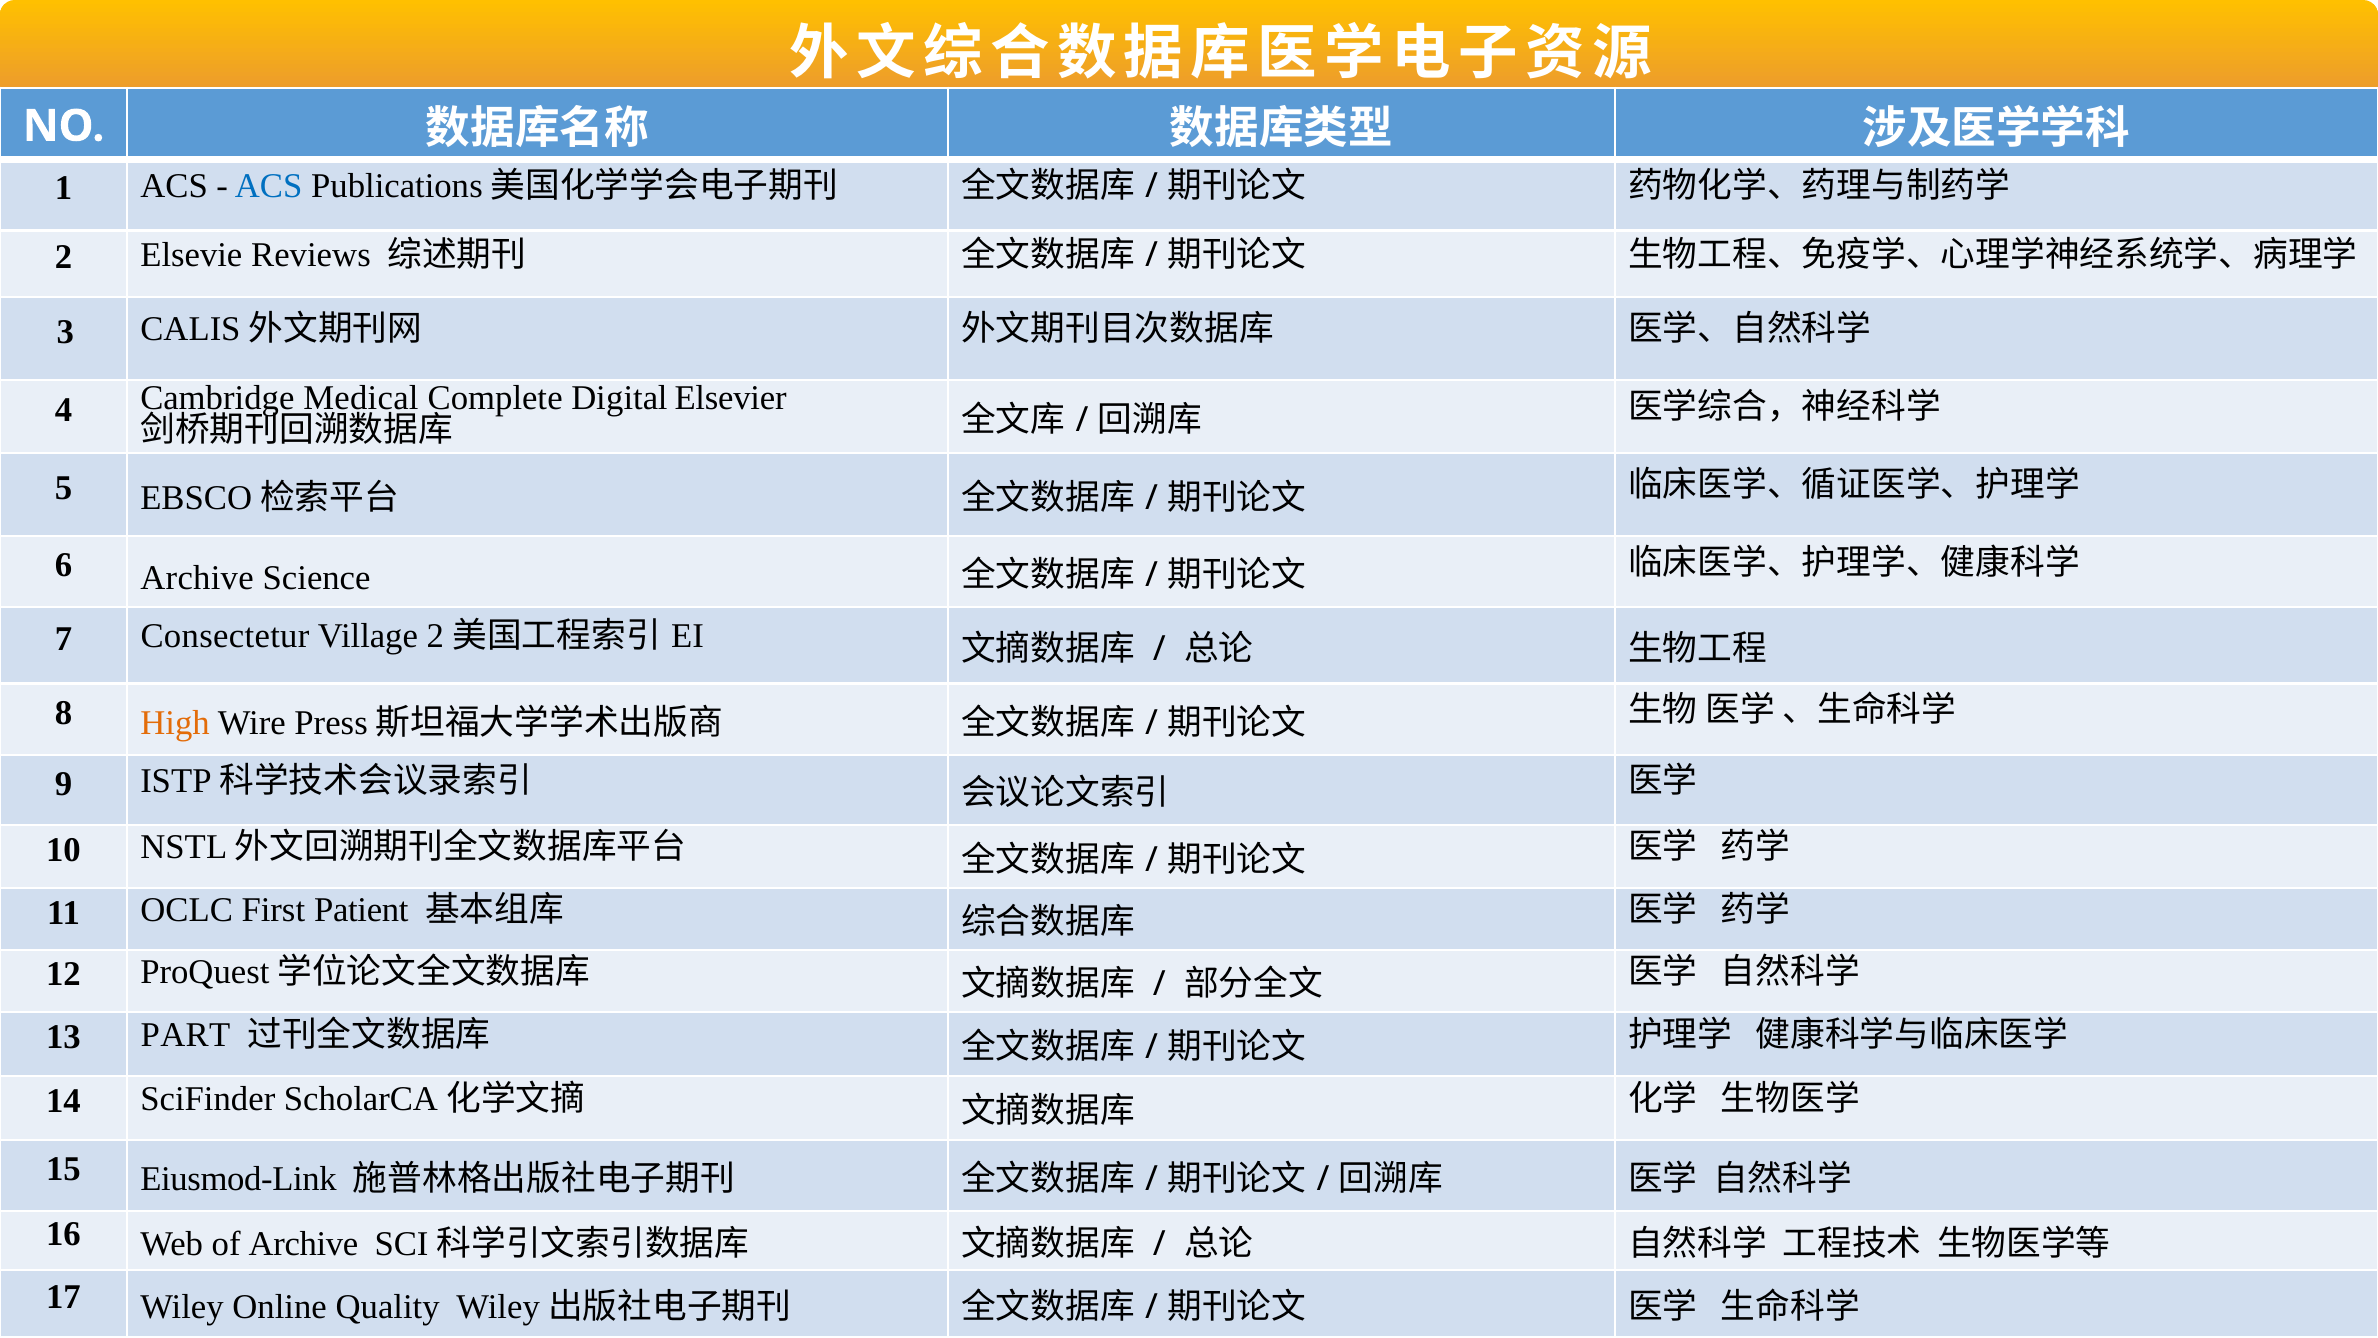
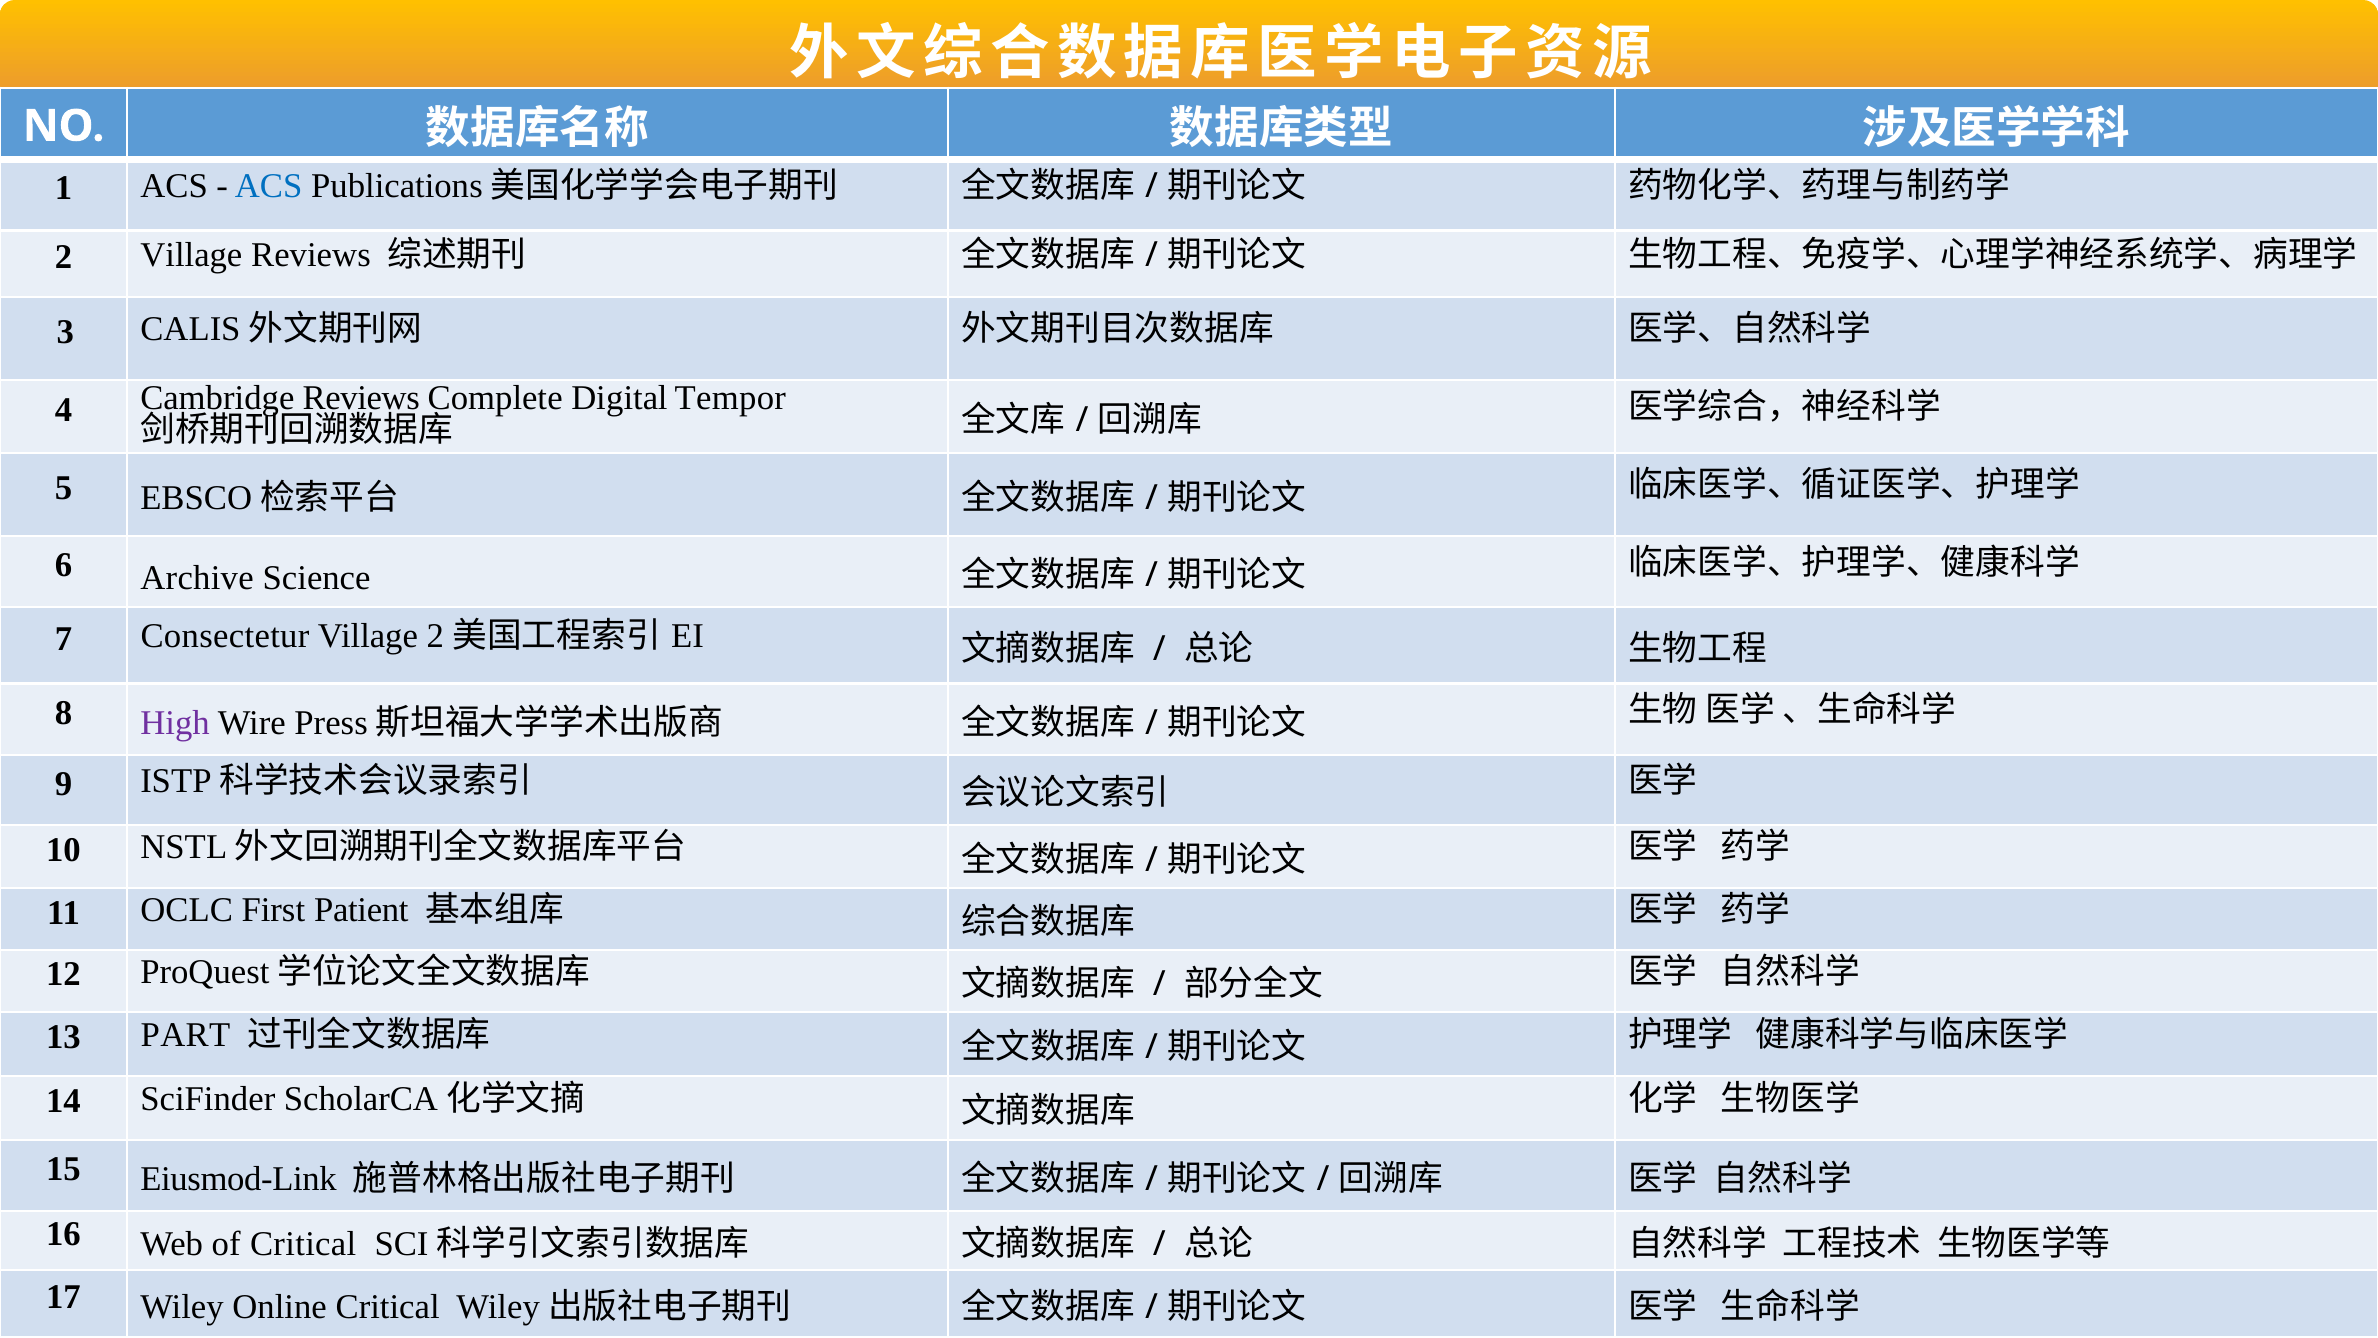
2 Elsevie: Elsevie -> Village (191, 255)
Cambridge Medical: Medical -> Reviews (361, 397)
Digital Elsevier: Elsevier -> Tempor (730, 397)
High colour: orange -> purple (175, 722)
of Archive: Archive -> Critical (303, 1243)
Online Quality: Quality -> Critical (388, 1307)
